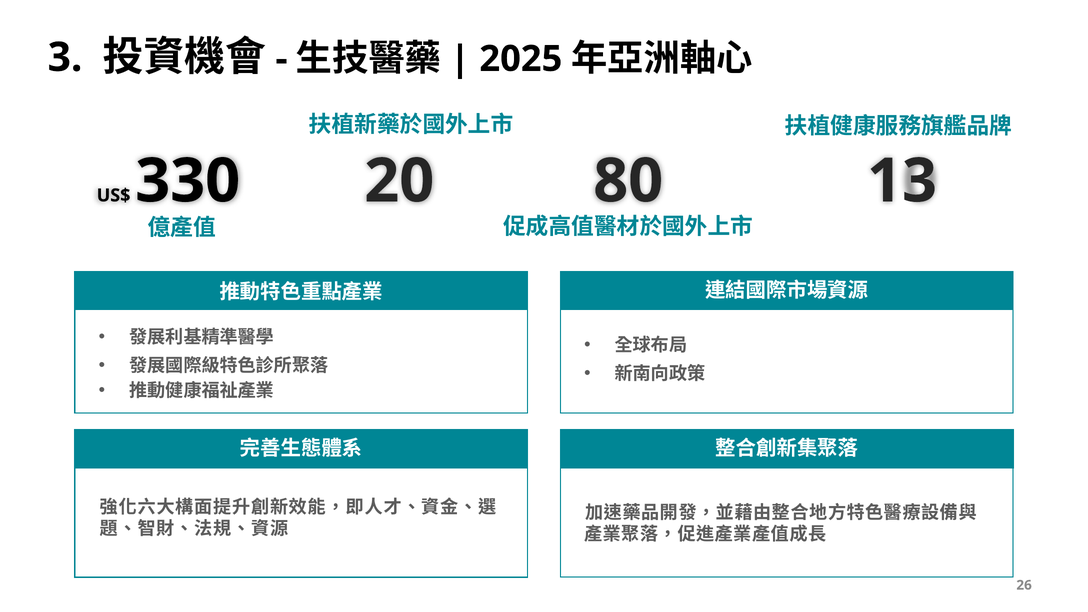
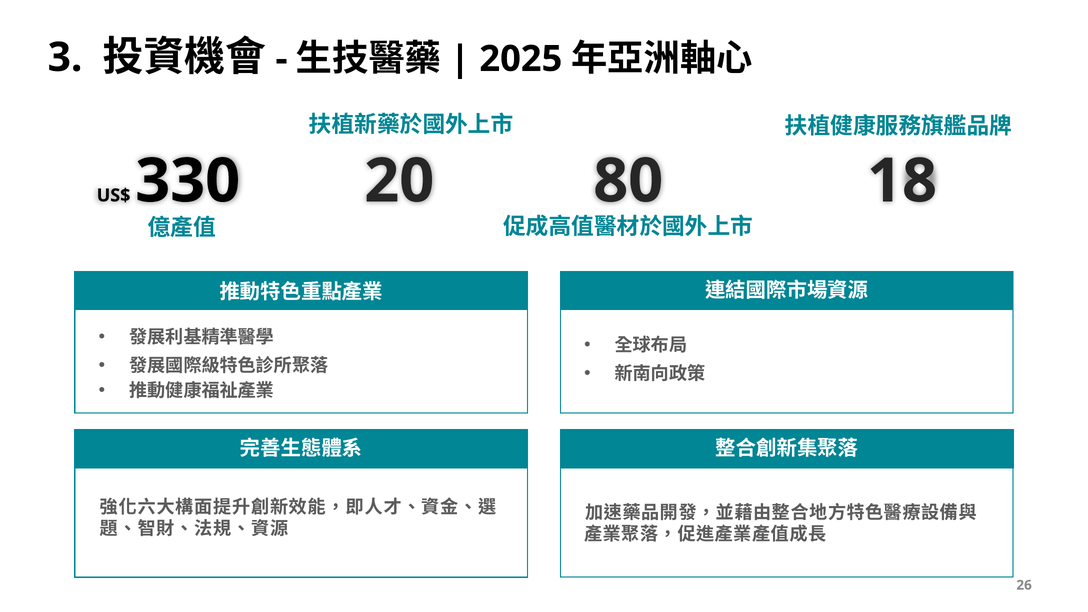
13: 13 -> 18 (902, 181)
